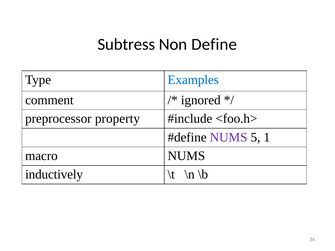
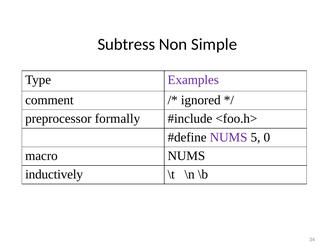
Define: Define -> Simple (214, 44)
Examples colour: blue -> purple (193, 80)
property: property -> formally (117, 119)
1: 1 -> 0 (267, 137)
